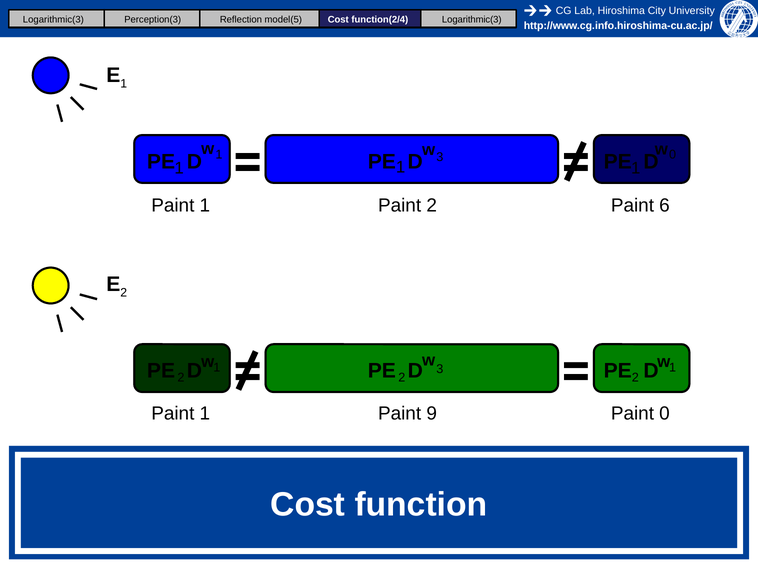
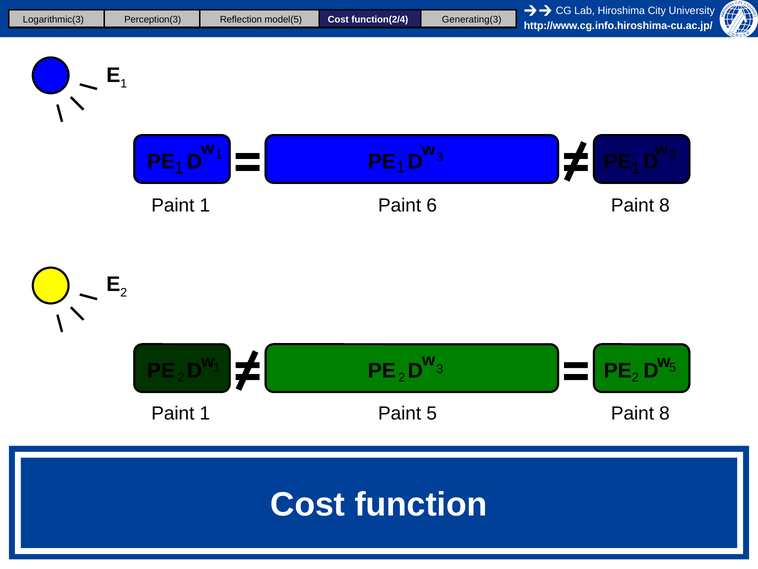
function(2/4 Logarithmic(3: Logarithmic(3 -> Generating(3 (472, 20)
3 0: 0 -> 3 (673, 155)
Paint 2: 2 -> 6 (432, 205)
6: 6 -> 8 (665, 205)
3 1: 1 -> 5 (673, 367)
Paint 9: 9 -> 5 (432, 413)
0: 0 -> 8 (665, 413)
